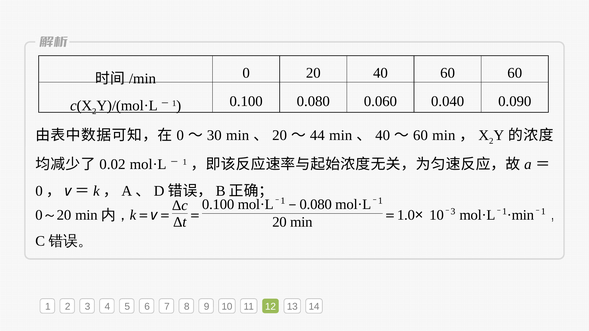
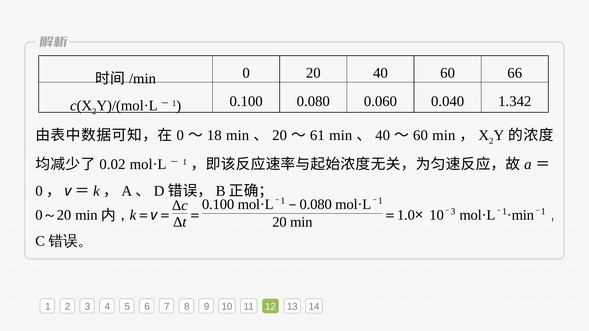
60 60: 60 -> 66 (515, 73)
0.090: 0.090 -> 1.342 (515, 101)
30: 30 -> 18 (214, 136)
44: 44 -> 61 (317, 136)
